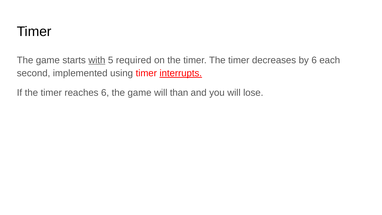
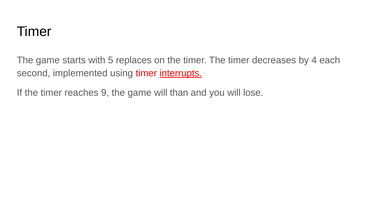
with underline: present -> none (97, 60)
required: required -> replaces (134, 60)
by 6: 6 -> 4 (314, 60)
reaches 6: 6 -> 9 (105, 93)
